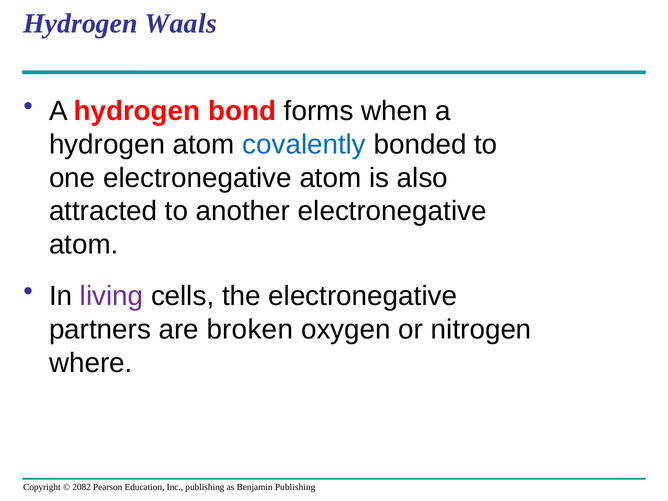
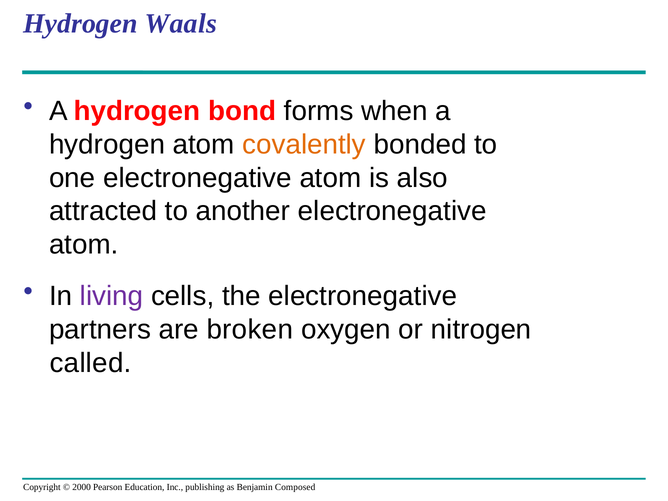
covalently colour: blue -> orange (304, 144)
where: where -> called (91, 363)
2082: 2082 -> 2000 (82, 487)
Benjamin Publishing: Publishing -> Composed (295, 487)
